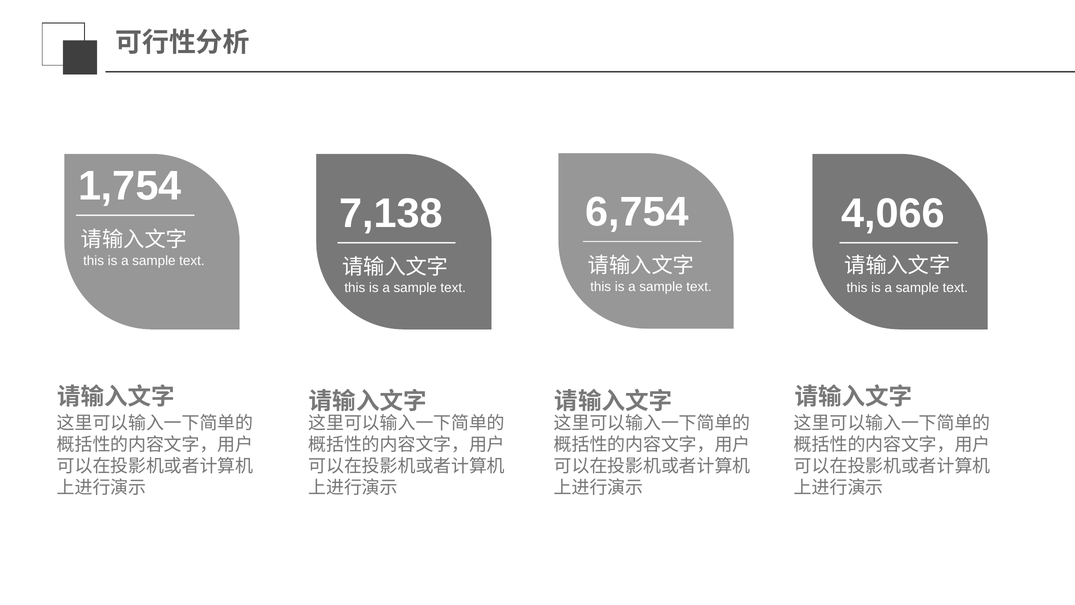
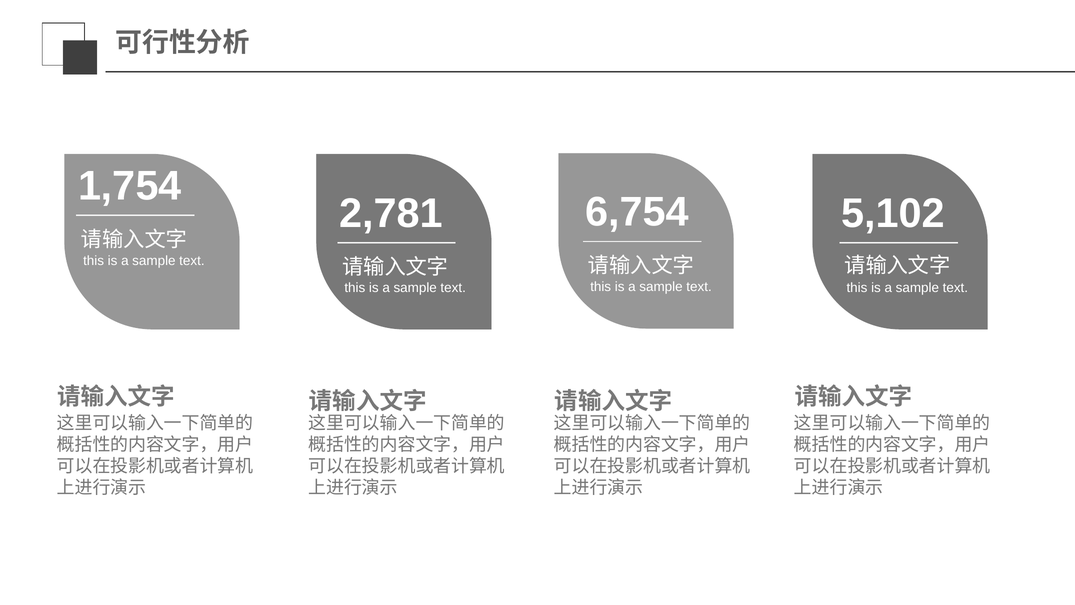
7,138: 7,138 -> 2,781 (391, 213)
4,066: 4,066 -> 5,102 (893, 213)
